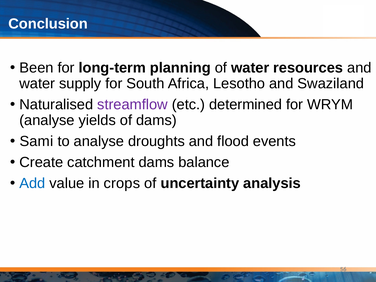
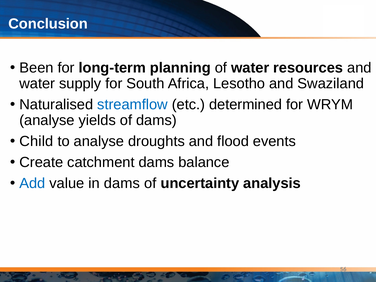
streamflow colour: purple -> blue (133, 105)
Sami: Sami -> Child (36, 141)
in crops: crops -> dams (122, 183)
